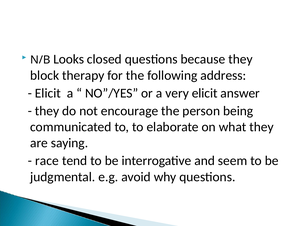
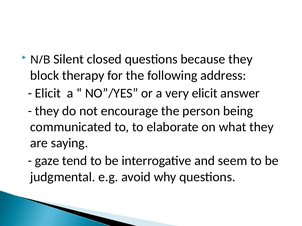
Looks: Looks -> Silent (69, 59)
race: race -> gaze (47, 161)
